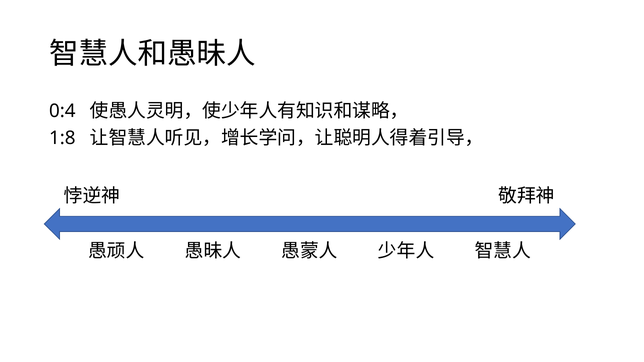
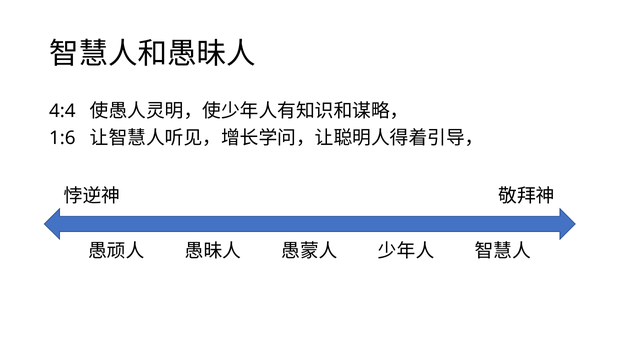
0:4: 0:4 -> 4:4 (62, 111)
1:8: 1:8 -> 1:6 (62, 138)
